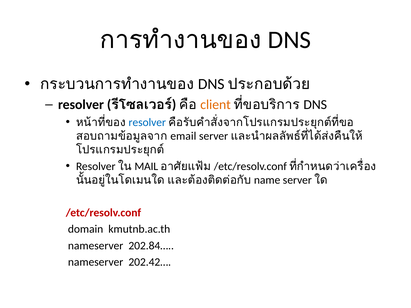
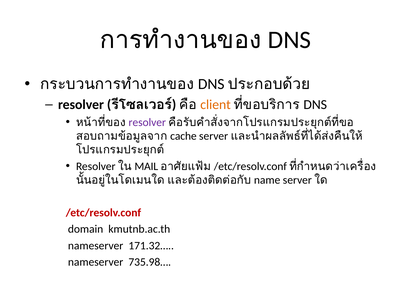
resolver colour: blue -> purple (147, 123)
email: email -> cache (183, 136)
202.84…: 202.84… -> 171.32… (151, 246)
202.42…: 202.42… -> 735.98… (150, 262)
